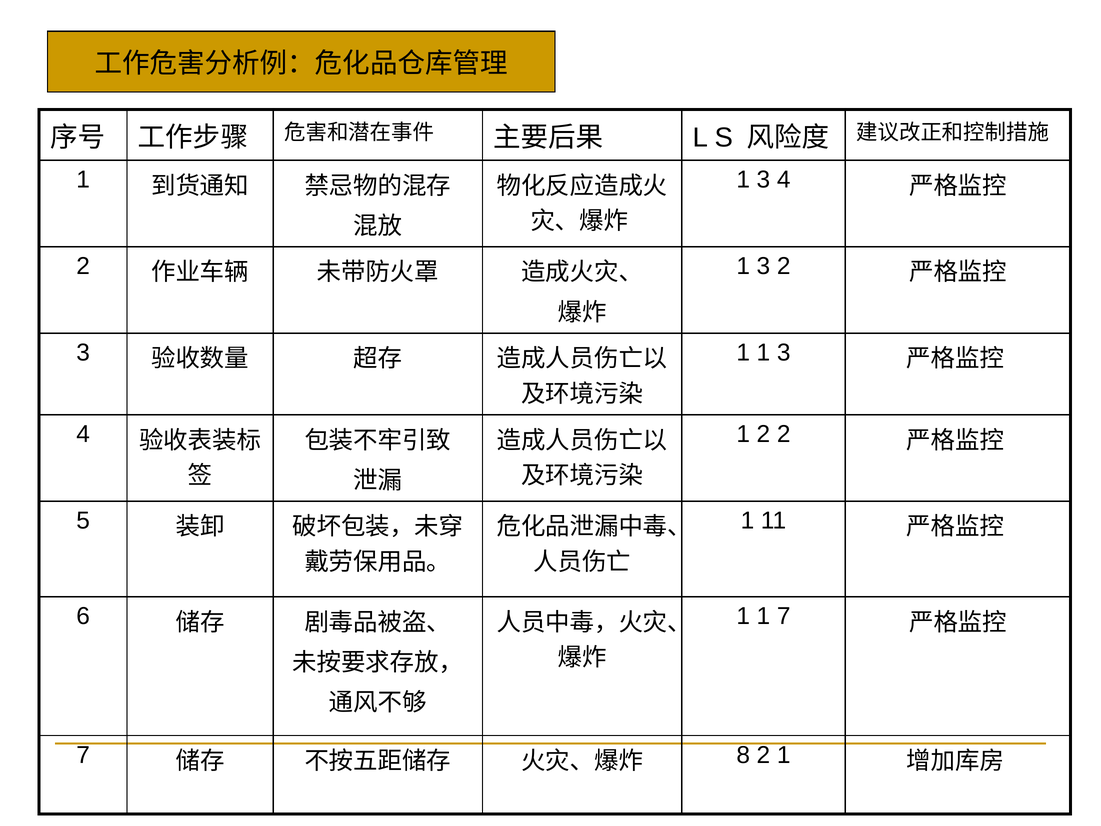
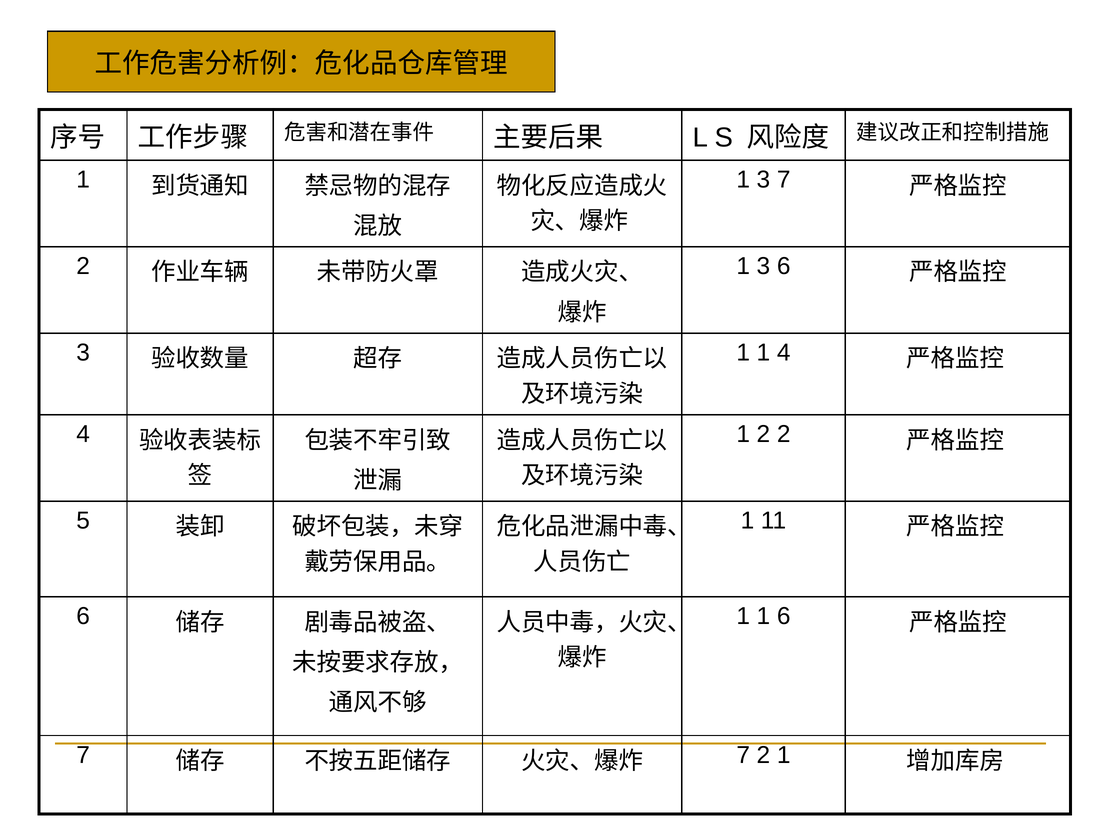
3 4: 4 -> 7 (784, 180)
3 2: 2 -> 6 (784, 266)
1 1 3: 3 -> 4 (784, 353)
1 7: 7 -> 6 (784, 616)
8: 8 -> 7 (743, 755)
